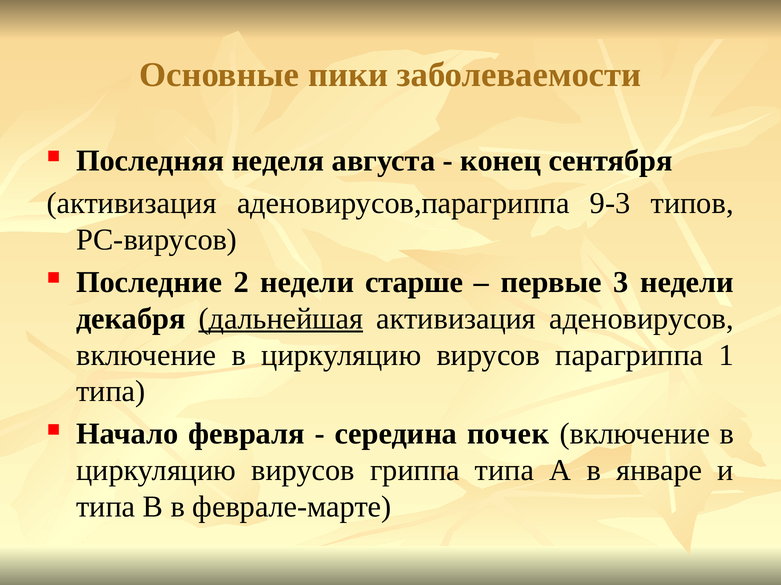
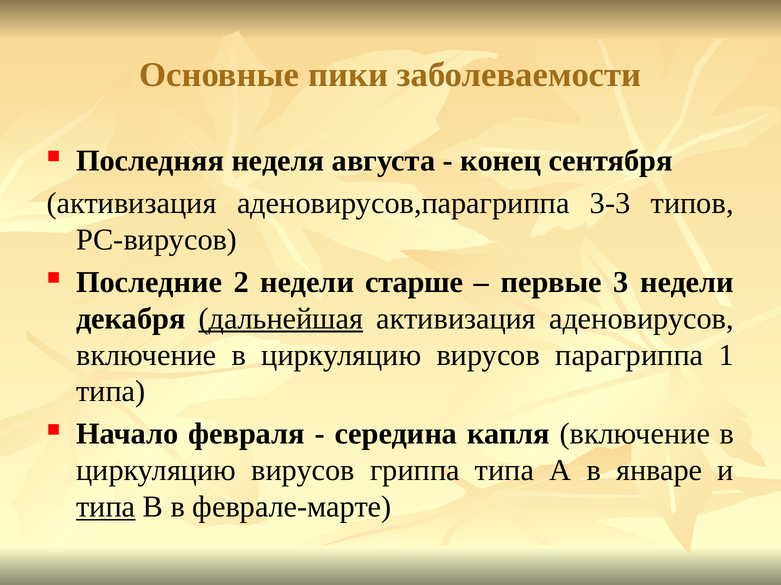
9-3: 9-3 -> 3-3 (610, 203)
почек: почек -> капля (508, 434)
типа underline: none -> present (106, 507)
